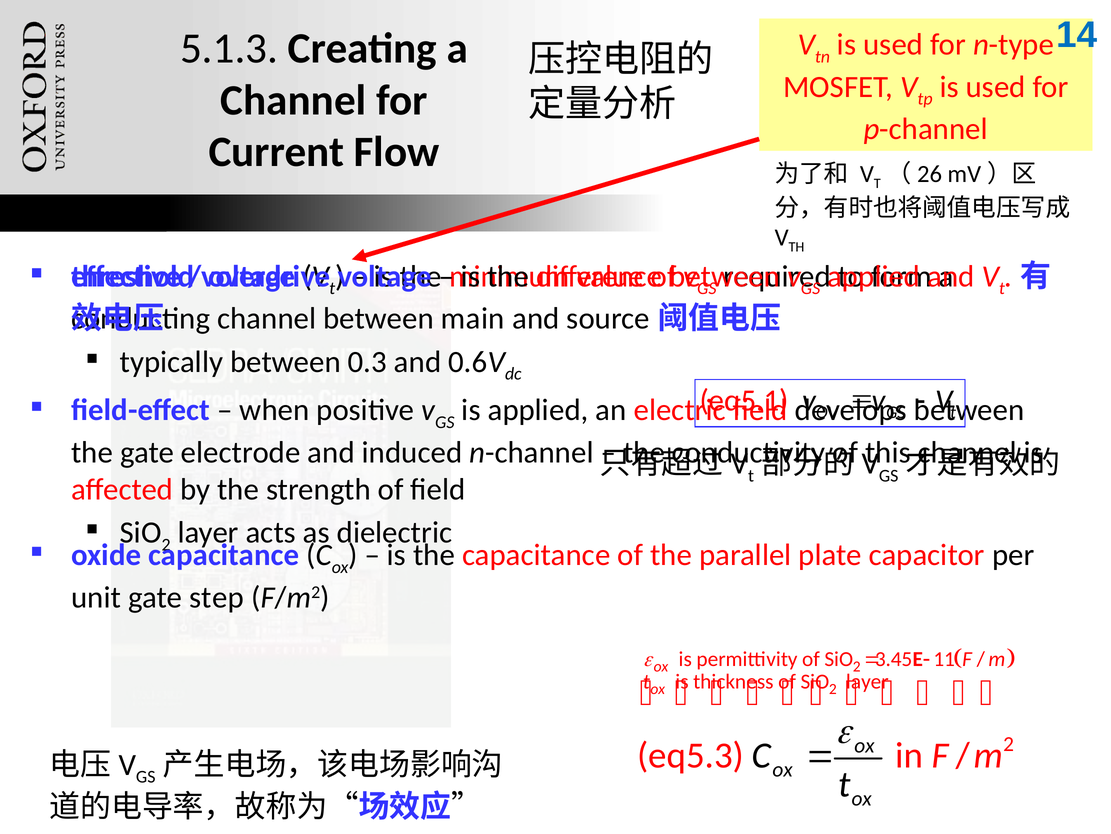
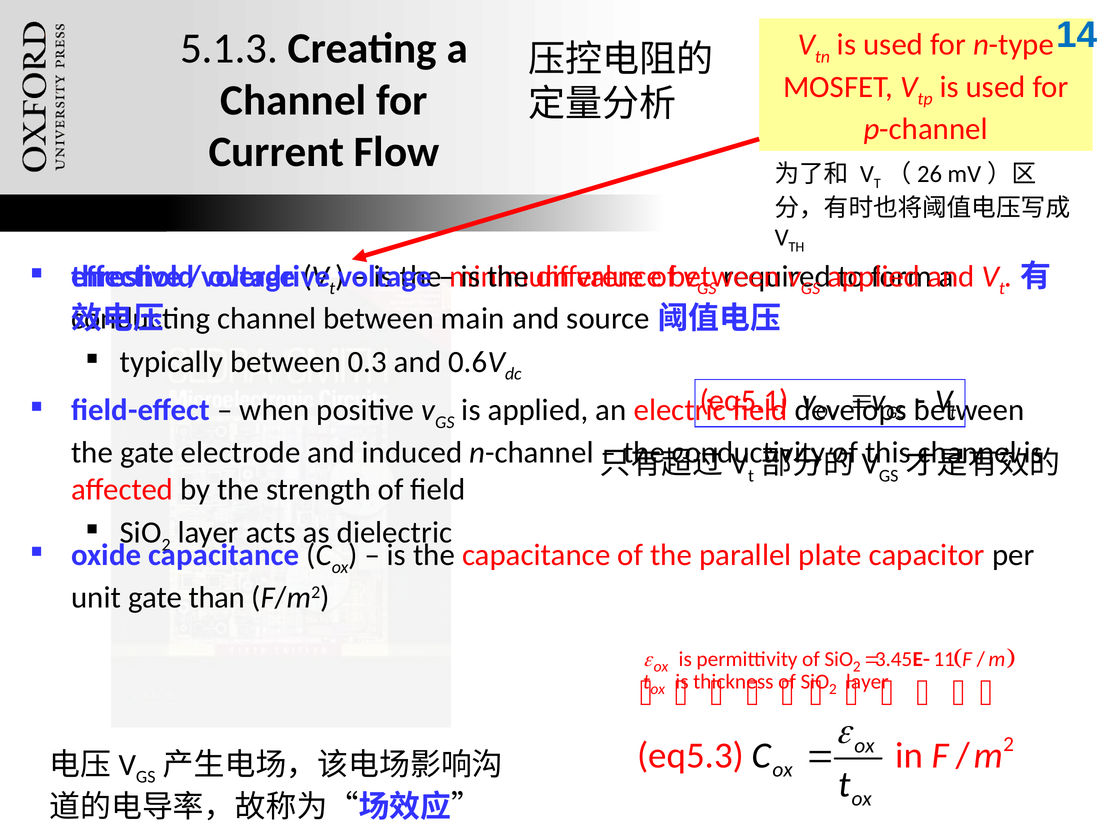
step: step -> than (217, 597)
